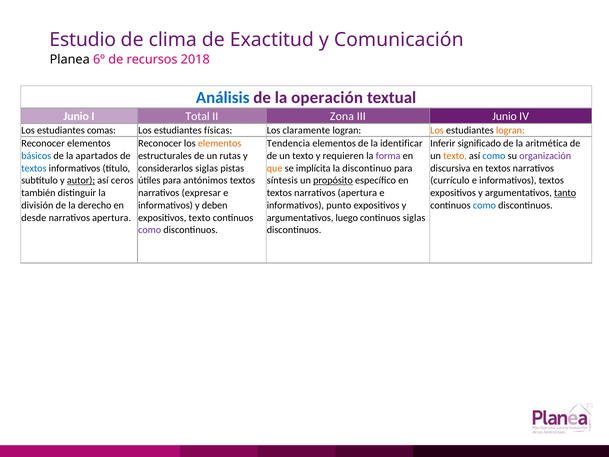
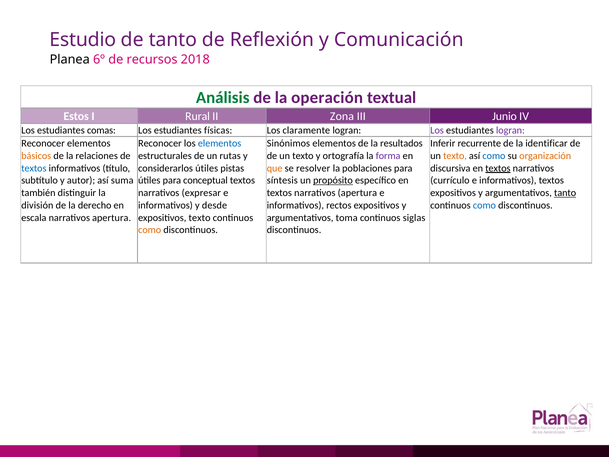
de clima: clima -> tanto (173, 40)
Exactitud: Exactitud -> Reflexión (272, 40)
Análisis colour: blue -> green (223, 98)
Junio: Junio -> Estos (76, 116)
Total: Total -> Rural (198, 116)
Los colour: orange -> purple (437, 130)
logran colour: orange -> purple (510, 130)
elementos colour: orange -> blue (220, 143)
Tendencia: Tendencia -> Sinónimos (288, 143)
identificar: identificar -> resultados (401, 143)
significado: significado -> recurrente (479, 143)
aritmética: aritmética -> identificar (547, 143)
básicos colour: blue -> orange (36, 156)
apartados: apartados -> relaciones (97, 156)
requieren: requieren -> ortografía (343, 156)
organización colour: purple -> orange (545, 156)
considerarlos siglas: siglas -> útiles (207, 168)
implícita: implícita -> resolver (313, 168)
discontinuo: discontinuo -> poblaciones (367, 168)
textos underline: none -> present (498, 168)
autor underline: present -> none (81, 180)
ceros: ceros -> suma (122, 180)
antónimos: antónimos -> conceptual (205, 180)
deben: deben -> desde (215, 205)
punto: punto -> rectos (339, 205)
desde: desde -> escala (34, 218)
luego: luego -> toma (347, 218)
como colour: purple -> orange (150, 230)
